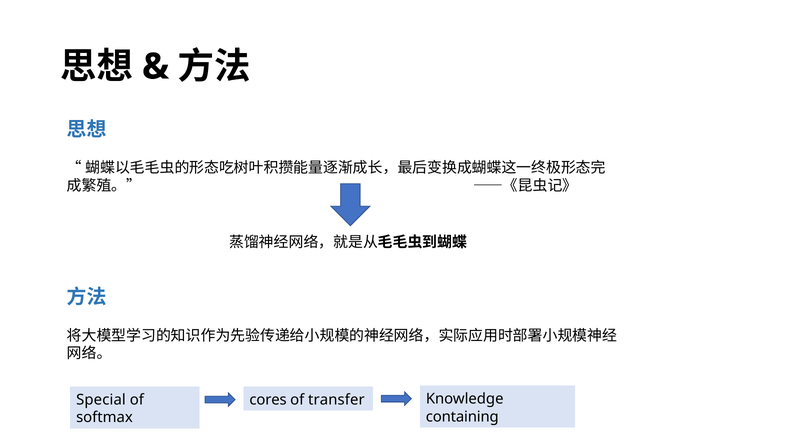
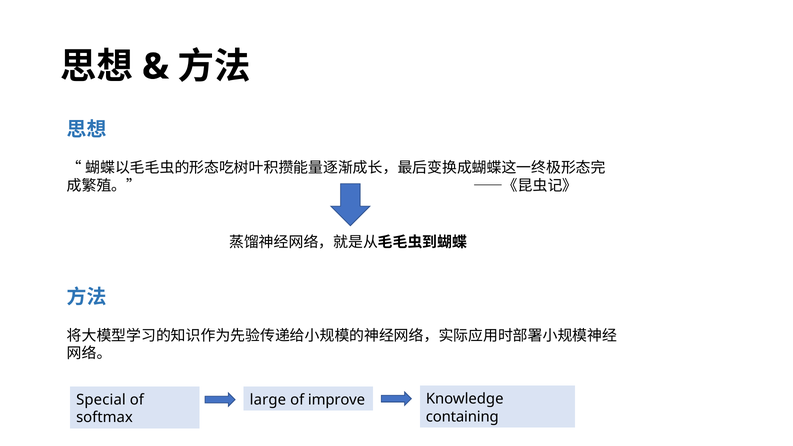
cores: cores -> large (268, 400)
transfer: transfer -> improve (337, 400)
